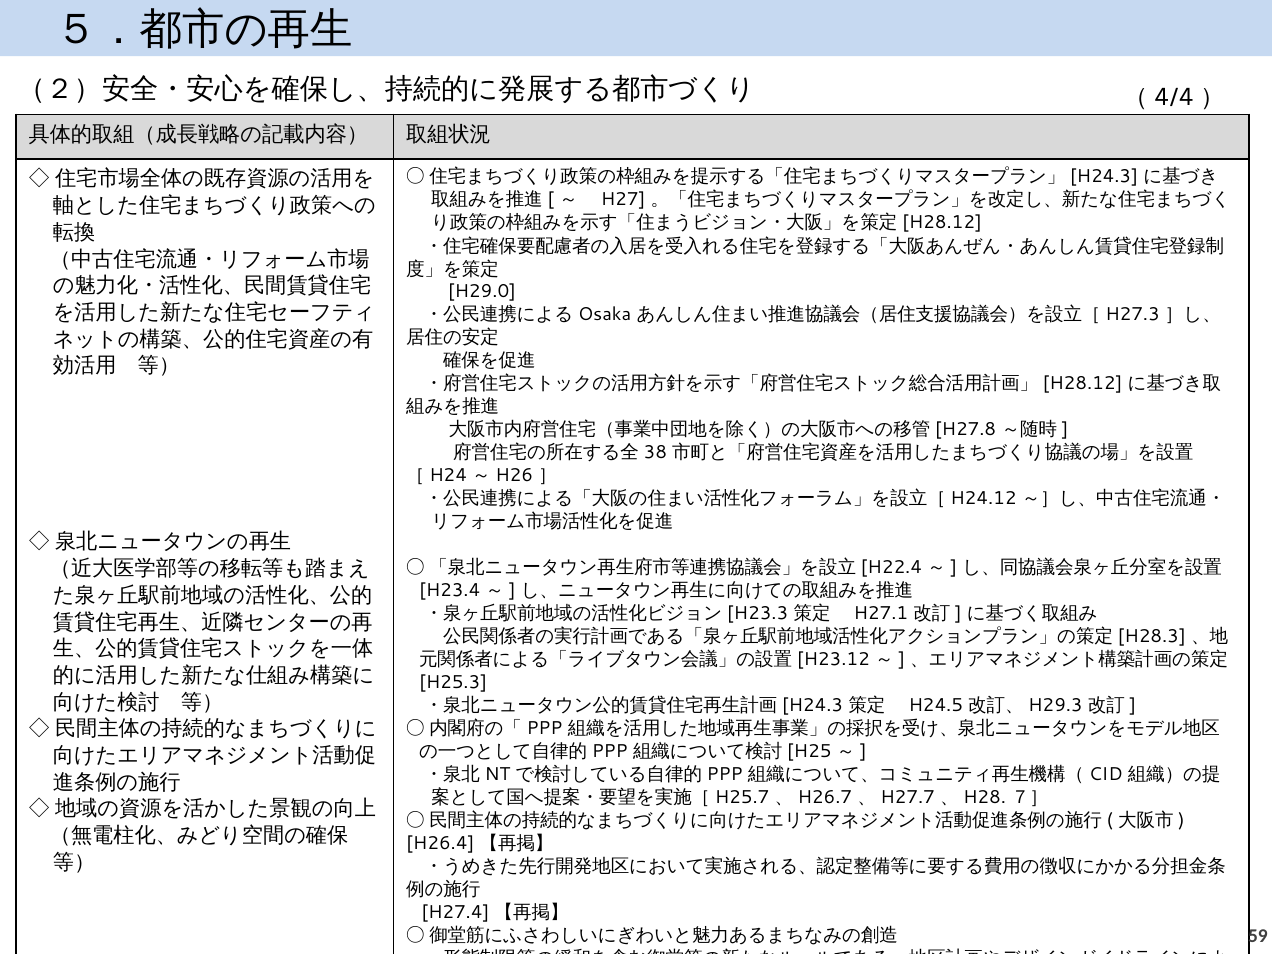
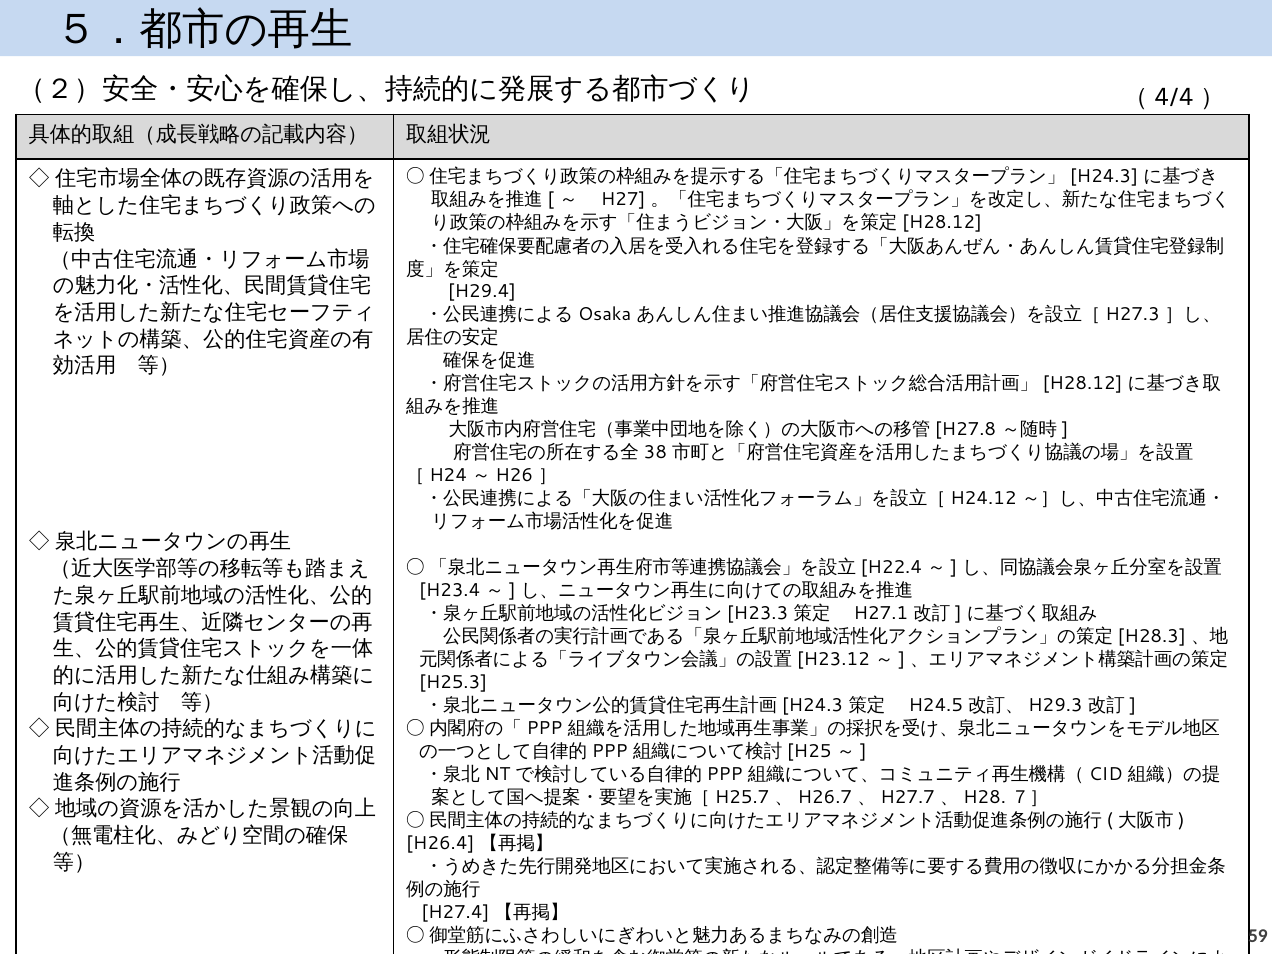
H29.0: H29.0 -> H29.4 (482, 291)
